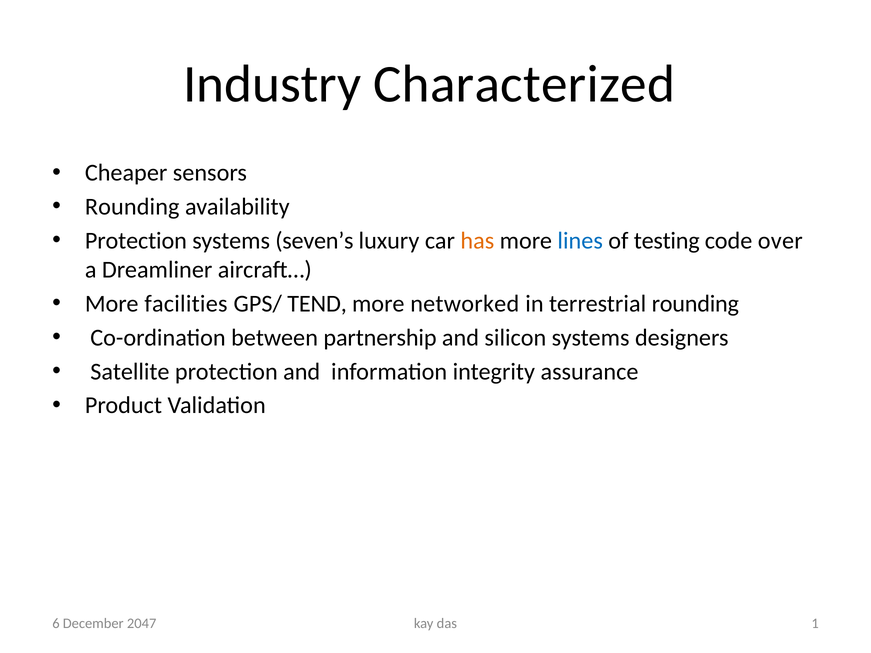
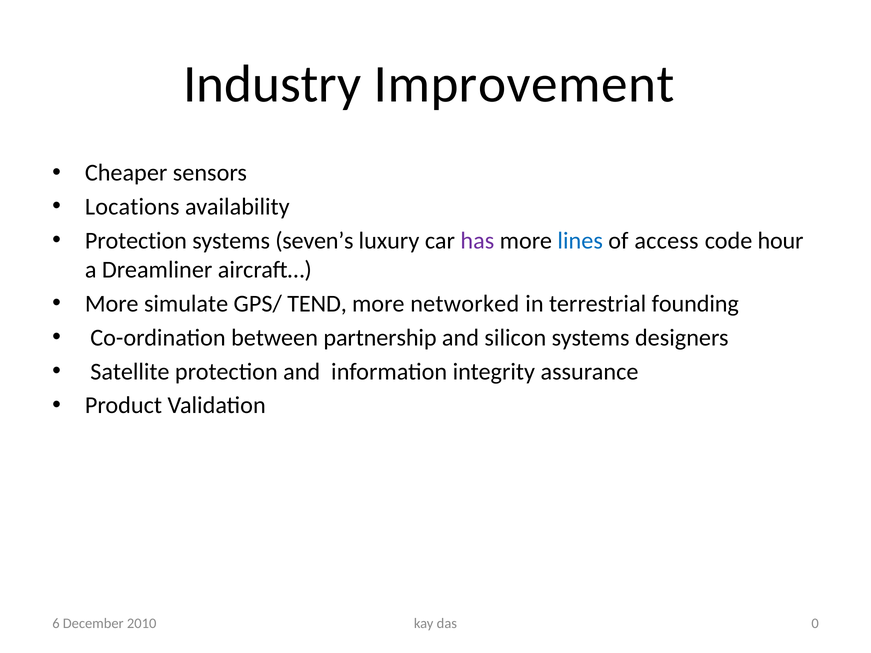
Characterized: Characterized -> Improvement (524, 84)
Rounding: Rounding -> Locations (132, 207)
has colour: orange -> purple (477, 241)
testing: testing -> access (666, 241)
over: over -> hour (781, 241)
facilities: facilities -> simulate (186, 304)
terrestrial rounding: rounding -> founding (695, 304)
1: 1 -> 0 (815, 624)
2047: 2047 -> 2010 (142, 624)
